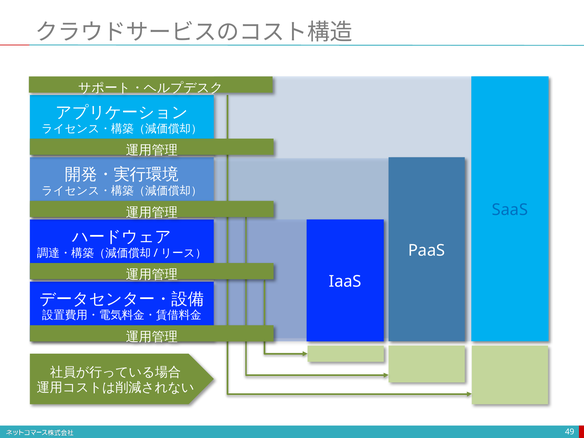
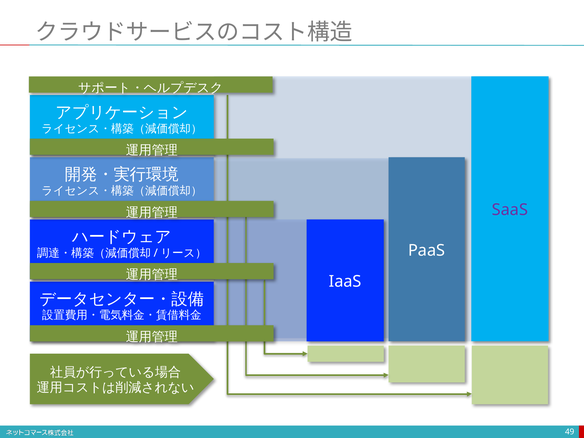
SaaS colour: blue -> purple (510, 210)
